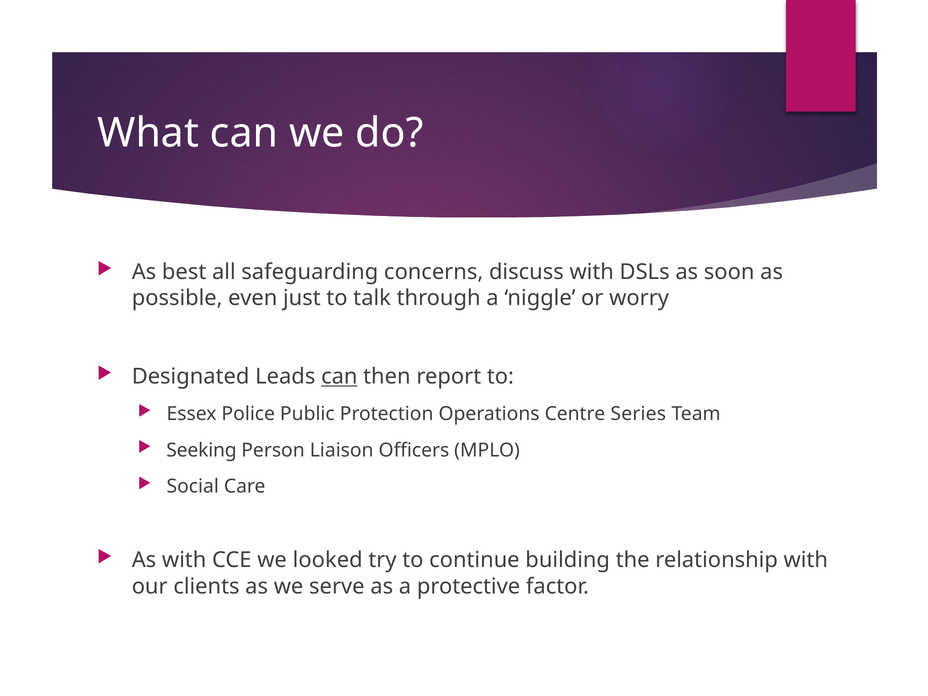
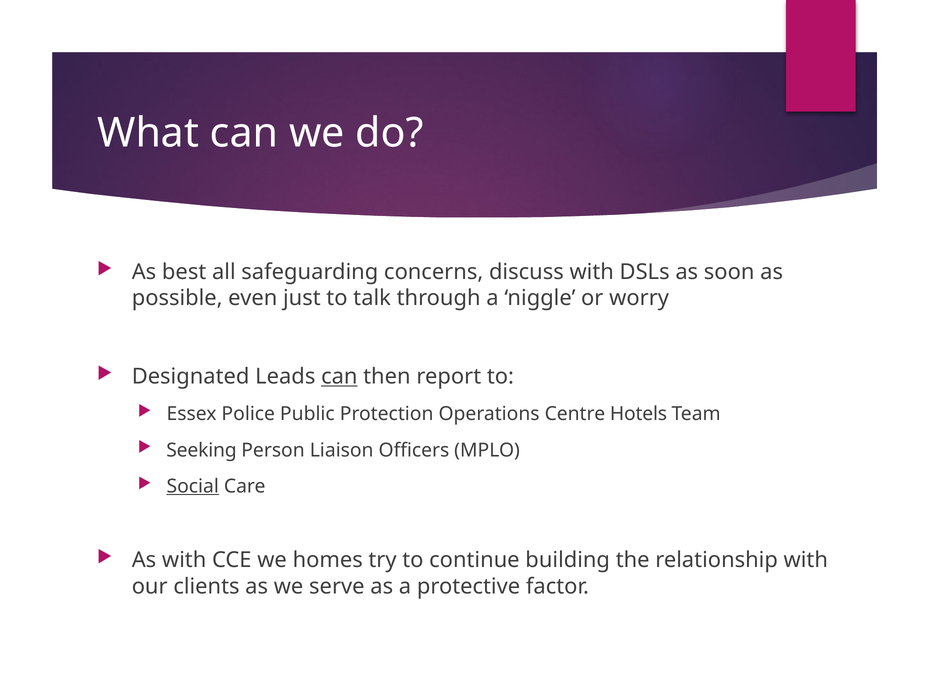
Series: Series -> Hotels (638, 414)
Social underline: none -> present (193, 486)
looked: looked -> homes (328, 560)
